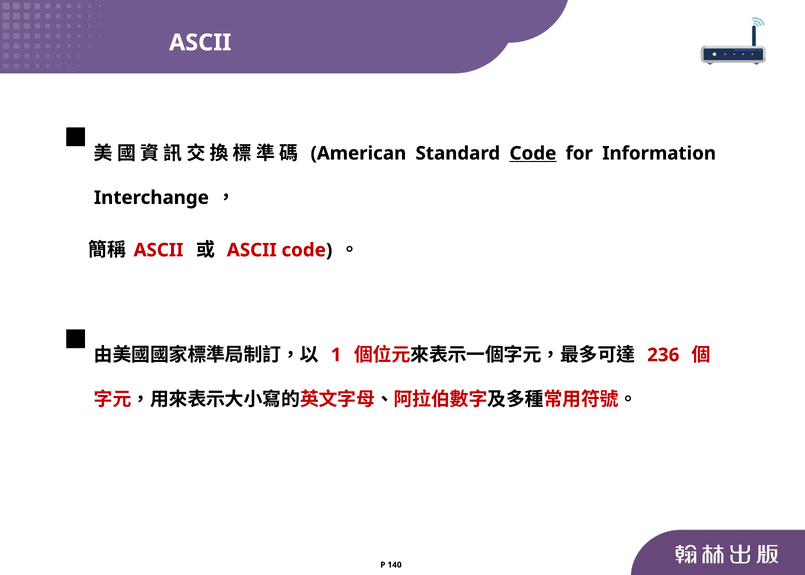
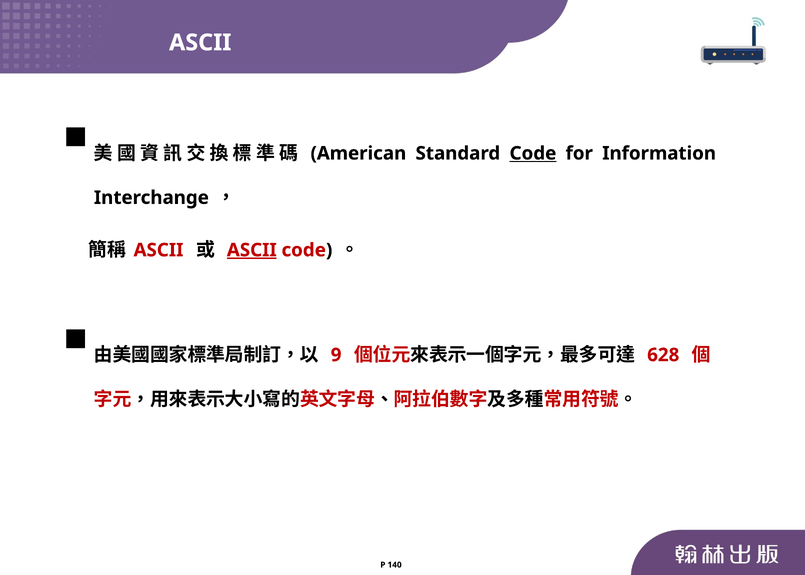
ASCII underline: none -> present (252, 250)
1: 1 -> 9 (336, 355)
236: 236 -> 628 (663, 355)
